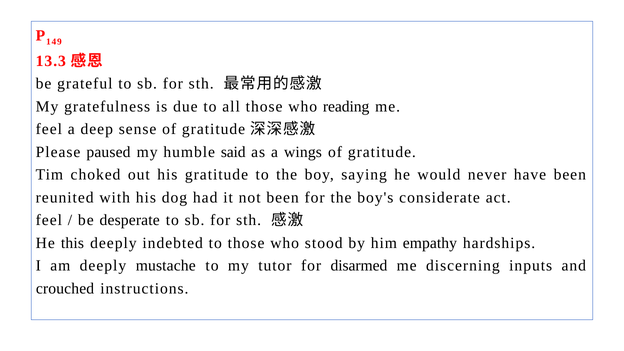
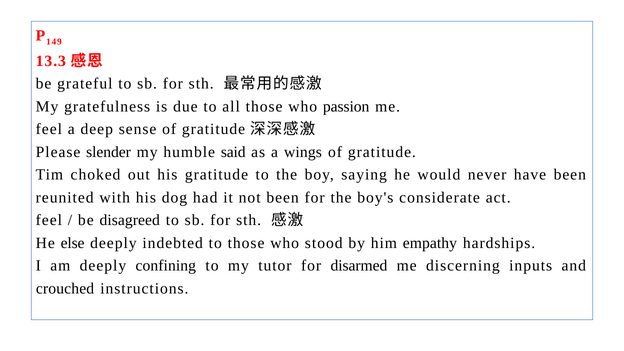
reading: reading -> passion (346, 107)
paused: paused -> slender (109, 152)
desperate: desperate -> disagreed (130, 220)
this: this -> else (73, 243)
mustache: mustache -> confining (166, 266)
